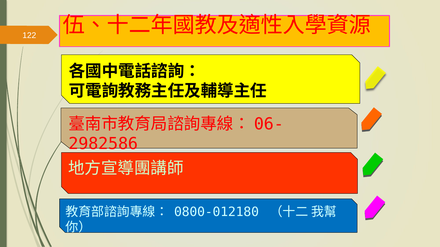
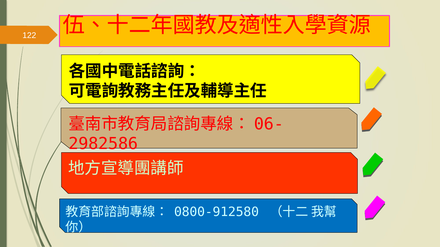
0800-012180: 0800-012180 -> 0800-912580 (216, 212)
